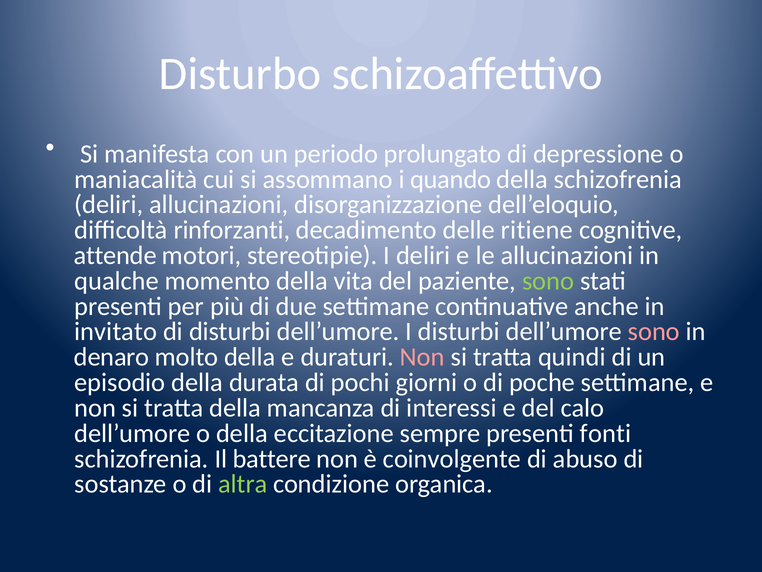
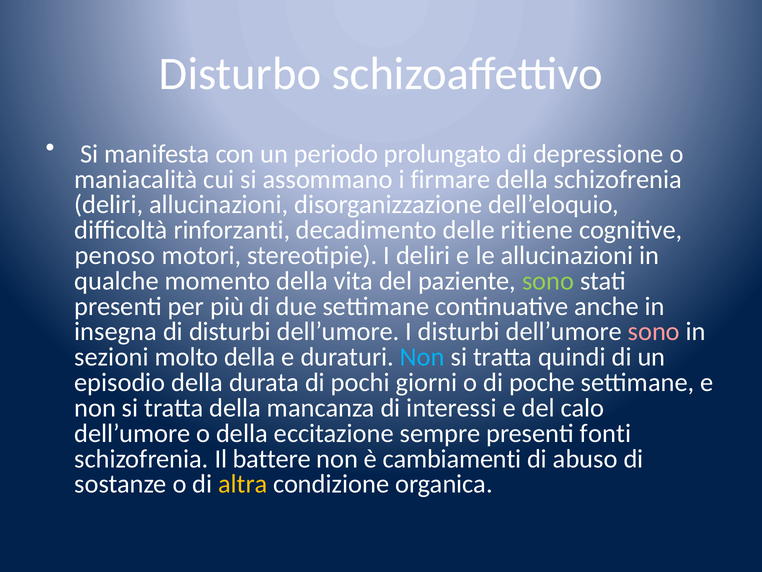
quando: quando -> firmare (451, 179)
attende: attende -> penoso (115, 255)
invitato: invitato -> insegna (116, 331)
denaro: denaro -> sezioni (111, 357)
Non colour: pink -> light blue (422, 357)
coinvolgente: coinvolgente -> cambiamenti (452, 458)
altra colour: light green -> yellow (243, 484)
